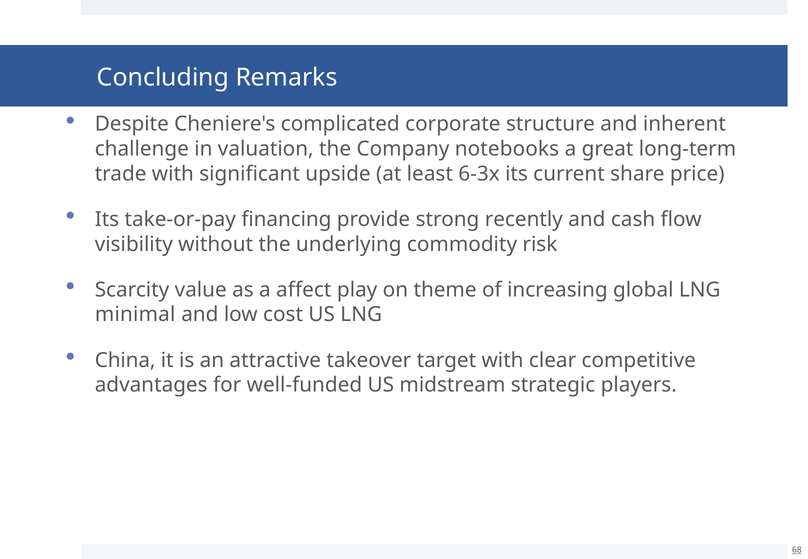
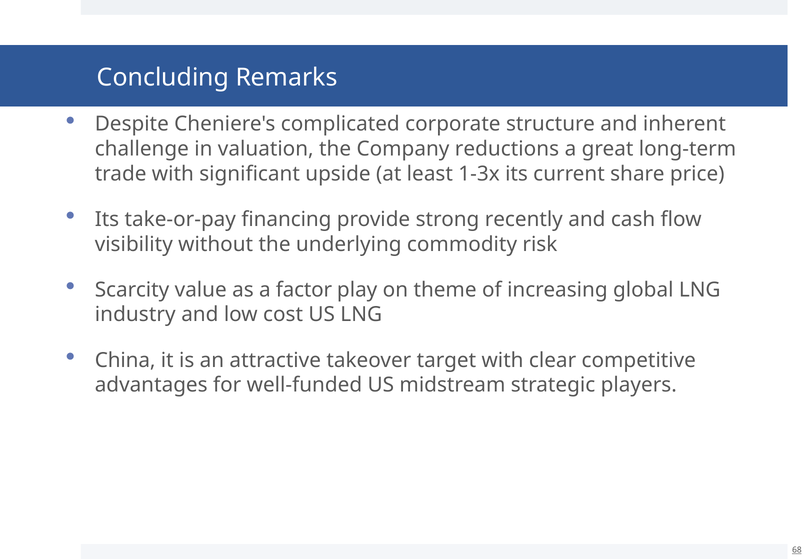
notebooks: notebooks -> reductions (507, 149)
6-3x: 6-3x -> 1-3x (479, 174)
affect: affect -> factor (304, 290)
minimal: minimal -> industry (135, 315)
